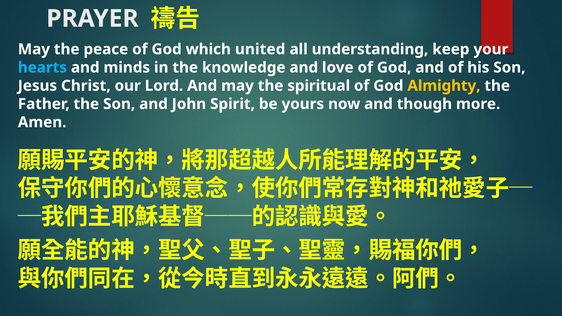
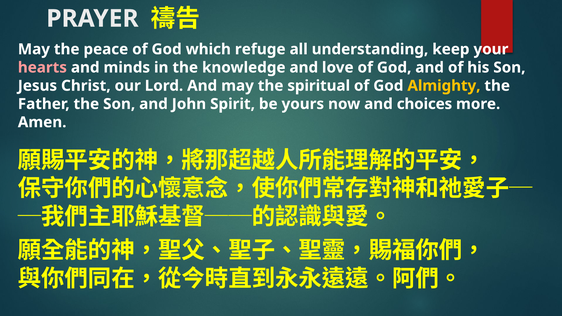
united: united -> refuge (260, 49)
hearts colour: light blue -> pink (42, 68)
though: though -> choices (424, 104)
